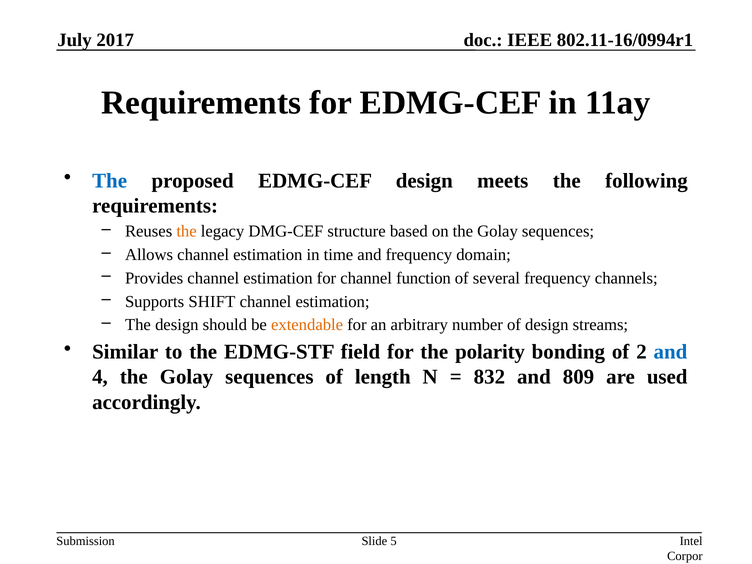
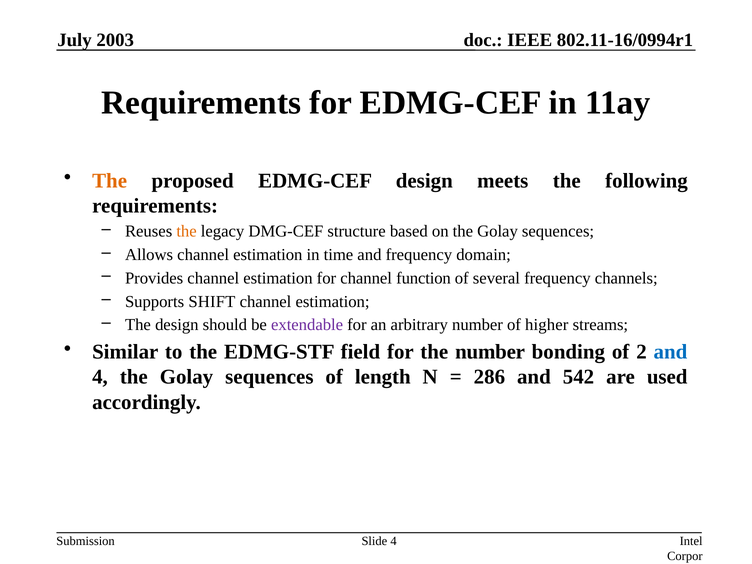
2017: 2017 -> 2003 (115, 40)
The colour: blue -> orange (110, 181)
extendable colour: orange -> purple (307, 325)
of design: design -> higher (547, 325)
the polarity: polarity -> number (490, 352)
832: 832 -> 286 (489, 377)
809: 809 -> 542 (578, 377)
Slide 5: 5 -> 4 (394, 541)
